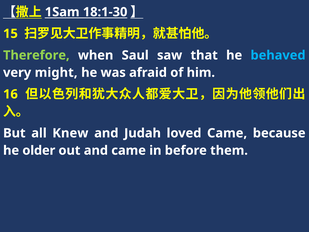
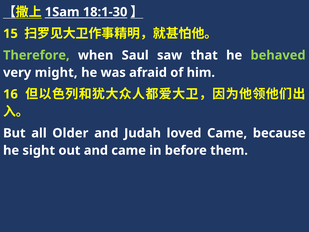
behaved colour: light blue -> light green (278, 55)
Knew: Knew -> Older (70, 133)
older: older -> sight (39, 150)
